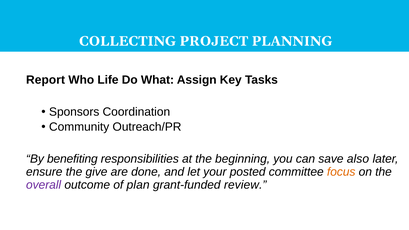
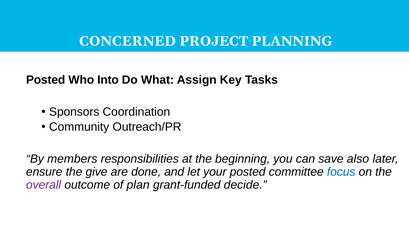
COLLECTING: COLLECTING -> CONCERNED (127, 41)
Report: Report -> Posted (46, 80)
Life: Life -> Into (108, 80)
benefiting: benefiting -> members (72, 159)
focus colour: orange -> blue (341, 172)
review: review -> decide (245, 185)
